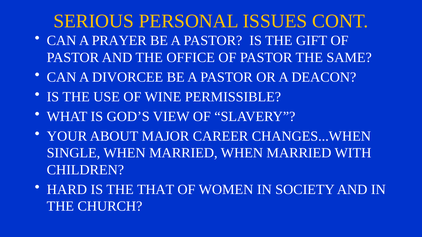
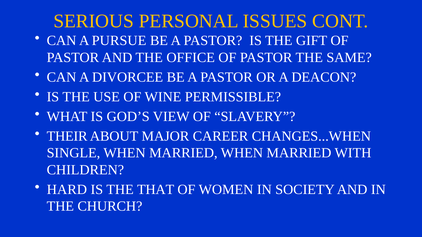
PRAYER: PRAYER -> PURSUE (119, 41)
YOUR: YOUR -> THEIR (67, 136)
